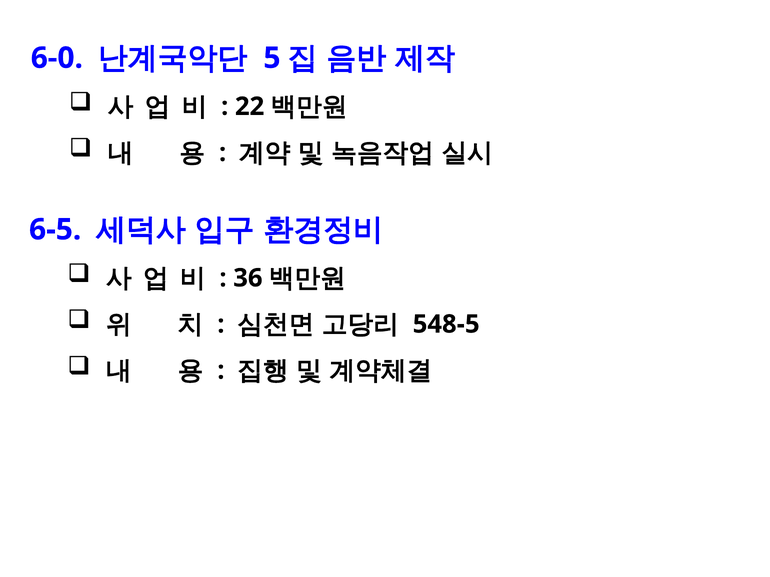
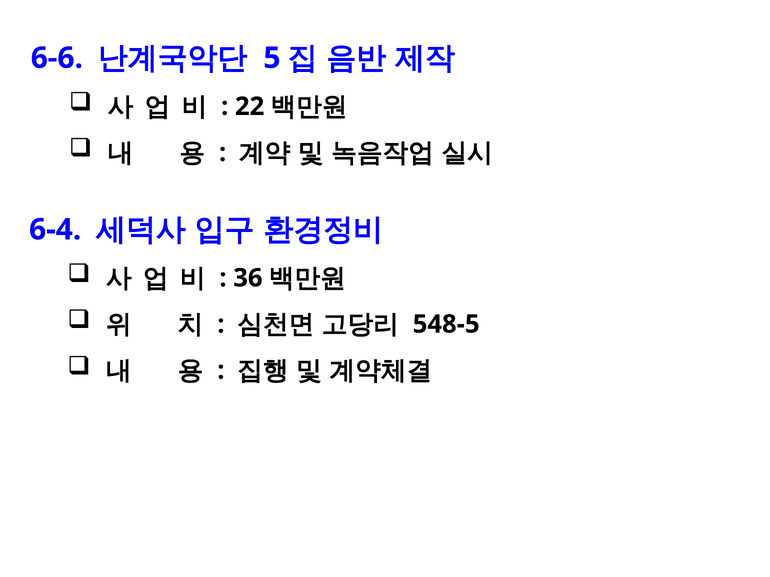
6-0: 6-0 -> 6-6 (57, 58)
6-5: 6-5 -> 6-4 (55, 230)
